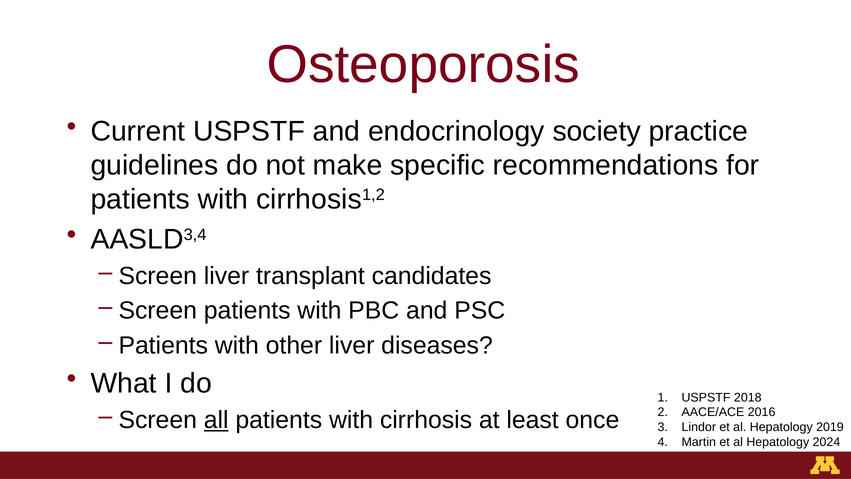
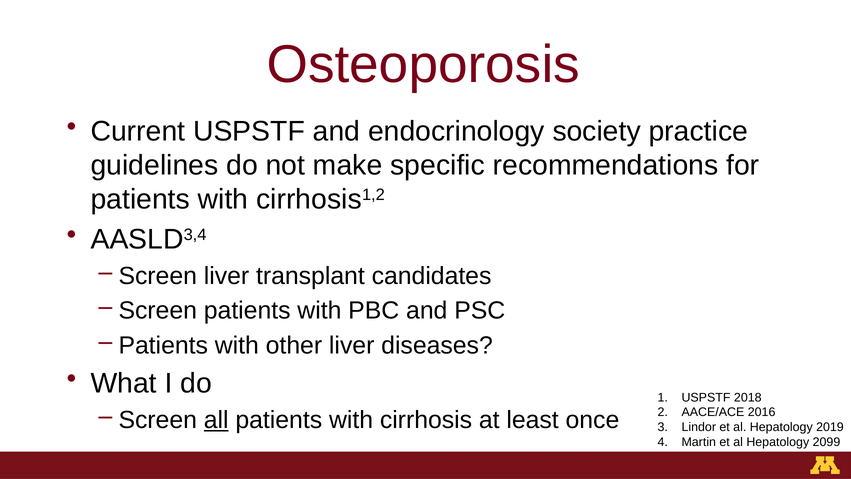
2024: 2024 -> 2099 (826, 442)
